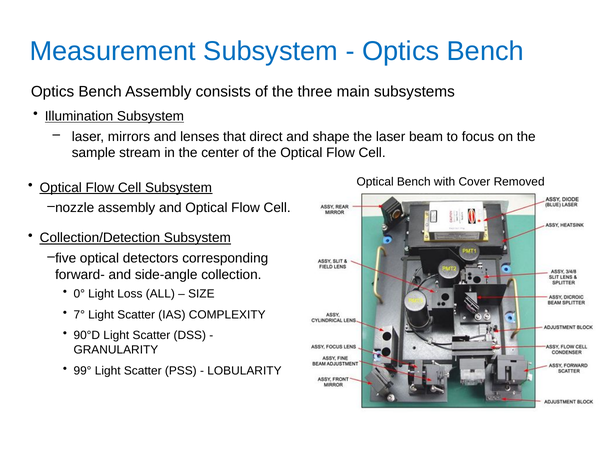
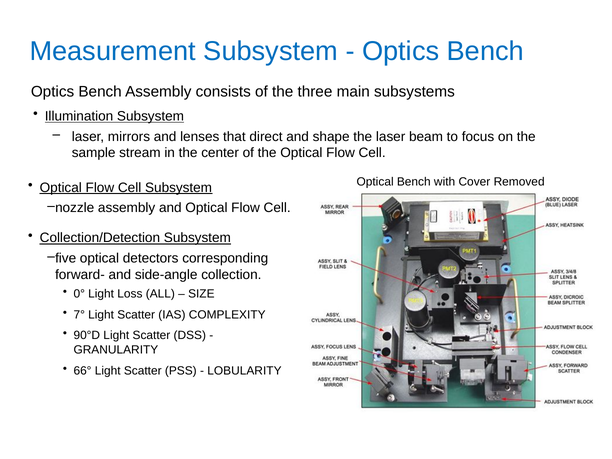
99°: 99° -> 66° (83, 371)
